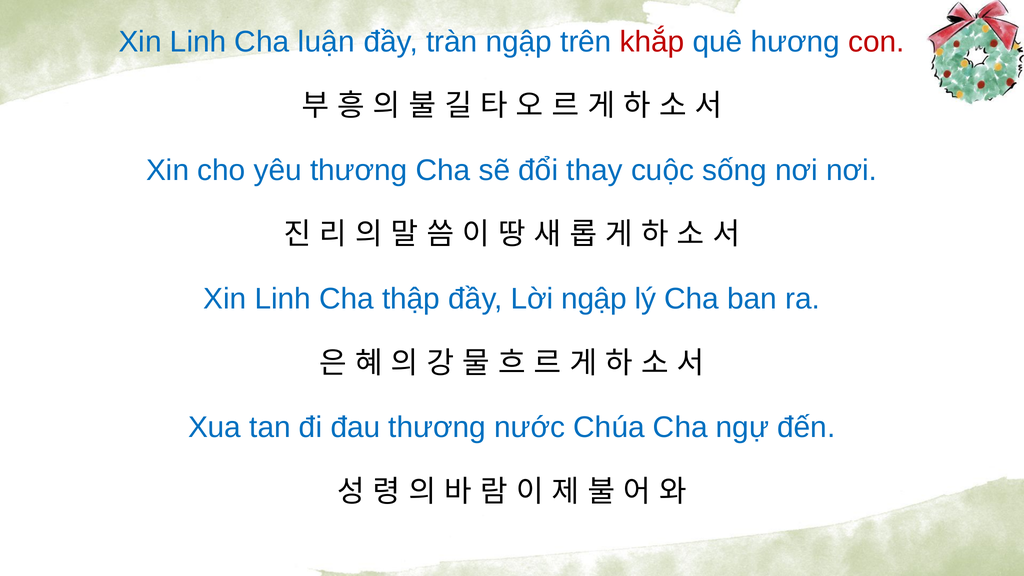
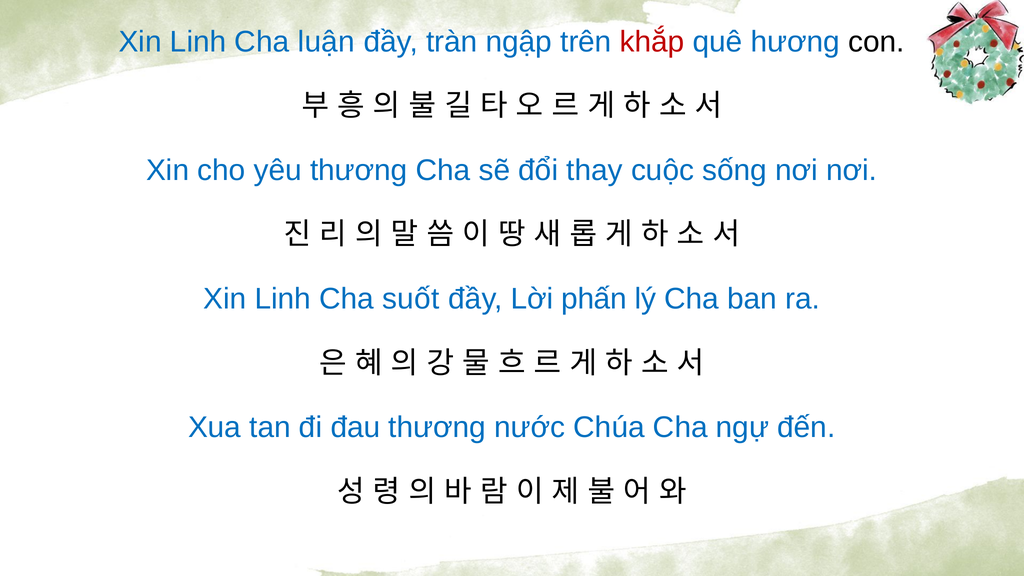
con colour: red -> black (876, 42)
thập: thập -> suốt (411, 299)
Lời ngập: ngập -> phấn (594, 299)
